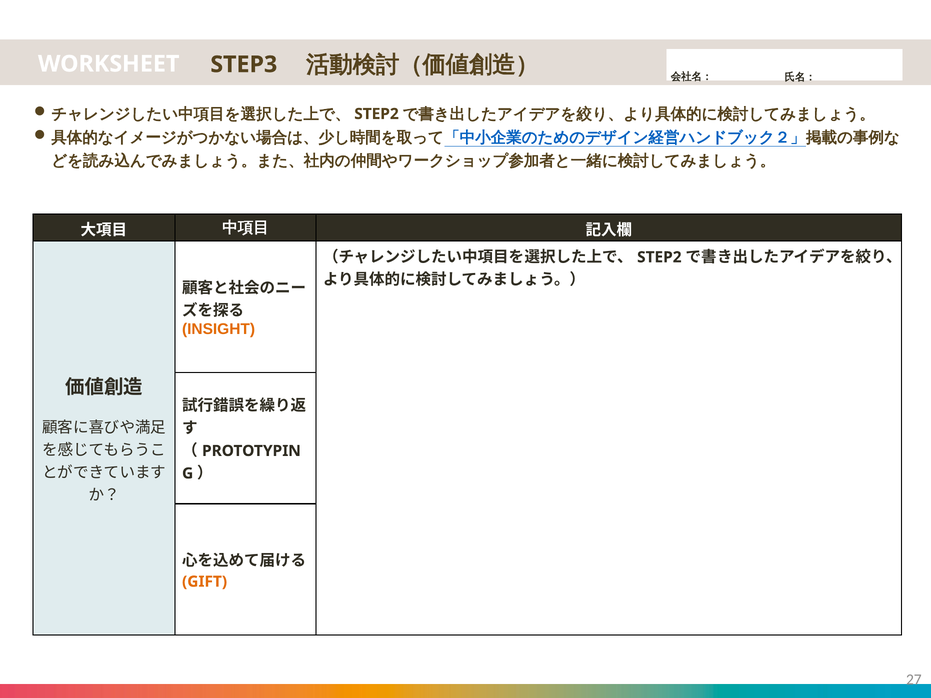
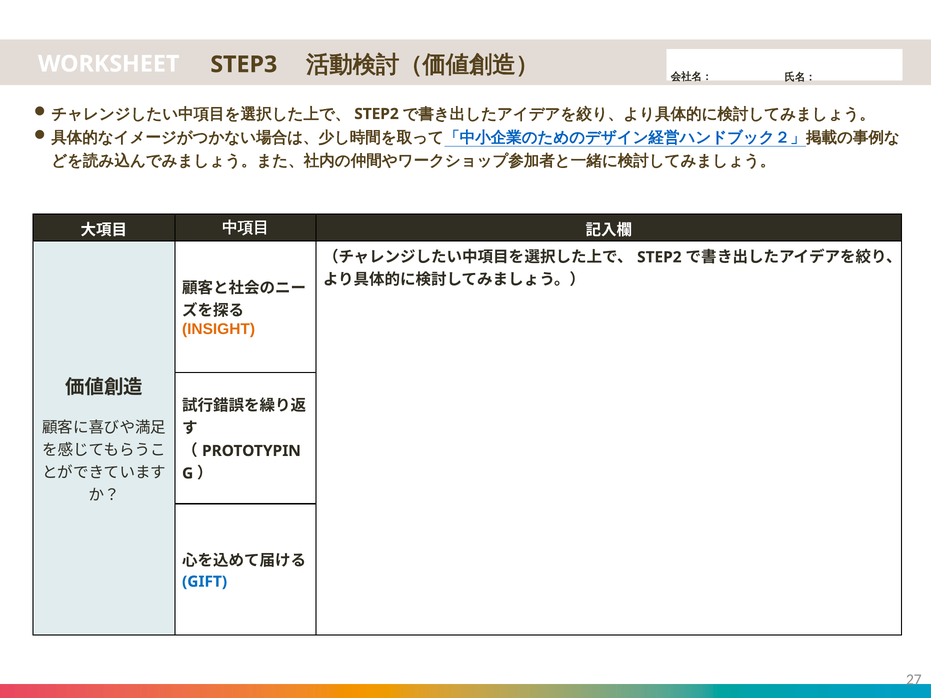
GIFT colour: orange -> blue (205, 582)
